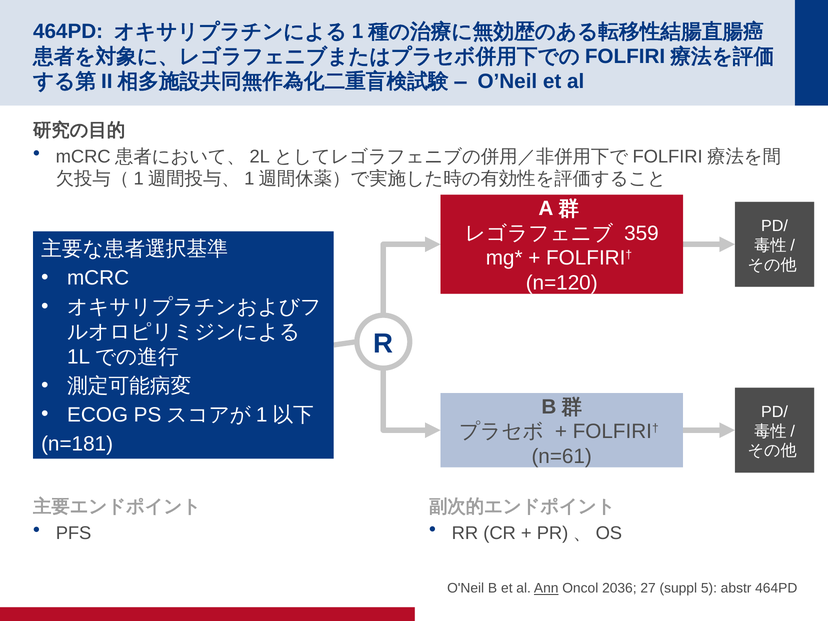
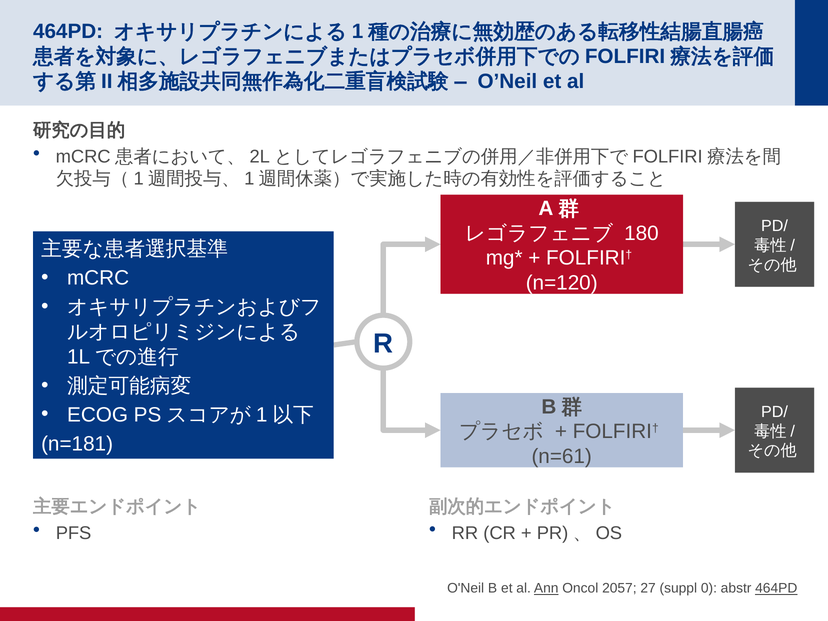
359: 359 -> 180 (641, 233)
2036: 2036 -> 2057 (619, 588)
5: 5 -> 0 (709, 588)
464PD underline: none -> present (776, 588)
